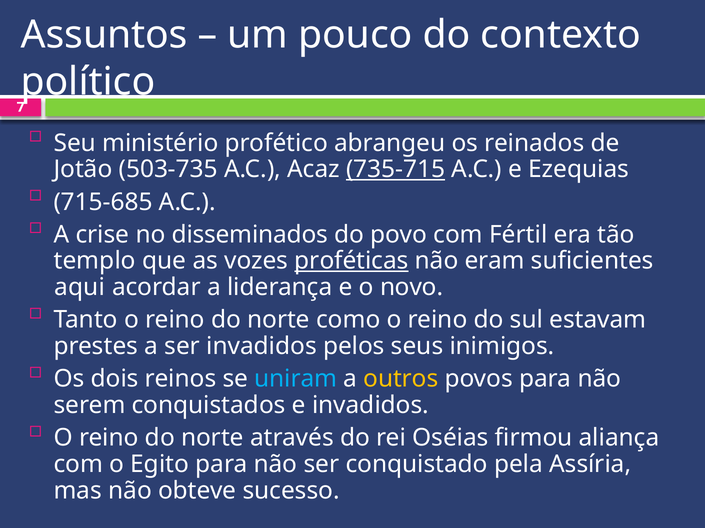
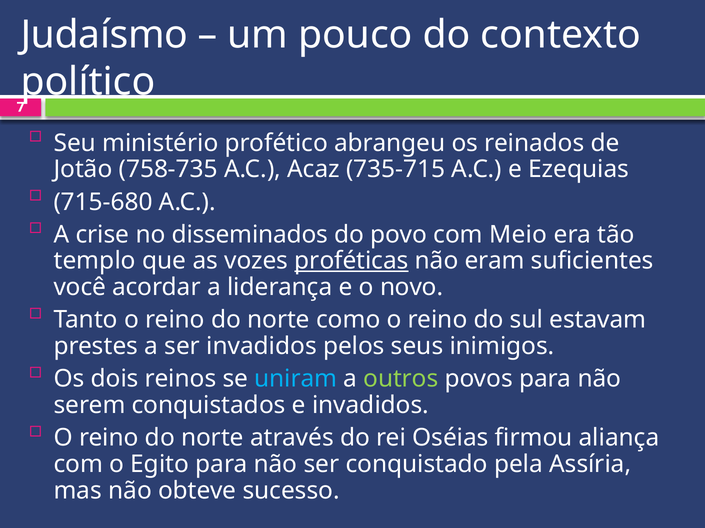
Assuntos: Assuntos -> Judaísmo (104, 35)
503-735: 503-735 -> 758-735 (168, 170)
735-715 underline: present -> none (396, 170)
715-685: 715-685 -> 715-680 (103, 202)
Fértil: Fértil -> Meio (518, 235)
aqui: aqui -> você (80, 288)
outros colour: yellow -> light green (401, 379)
